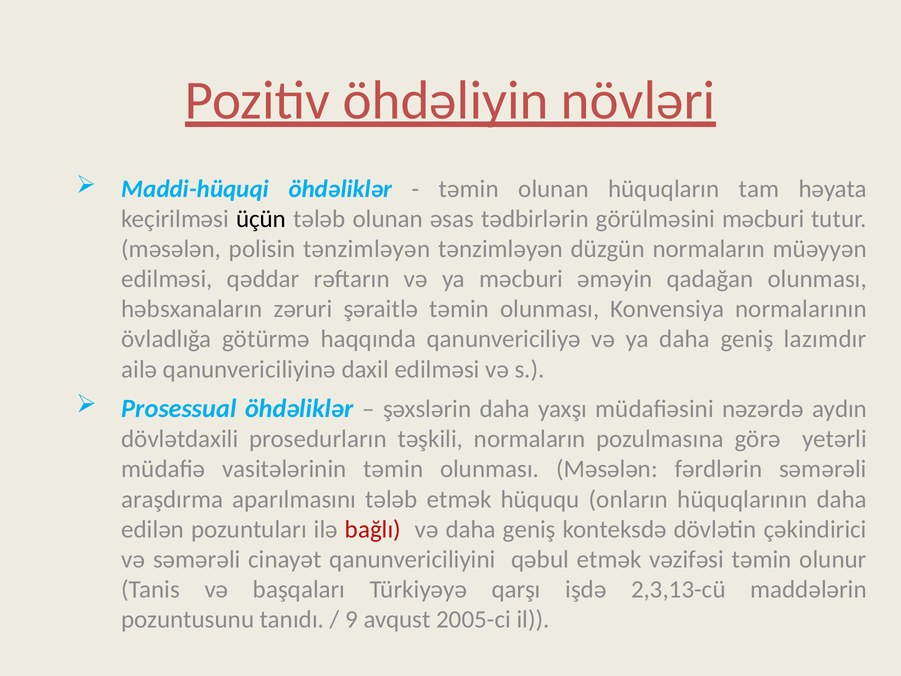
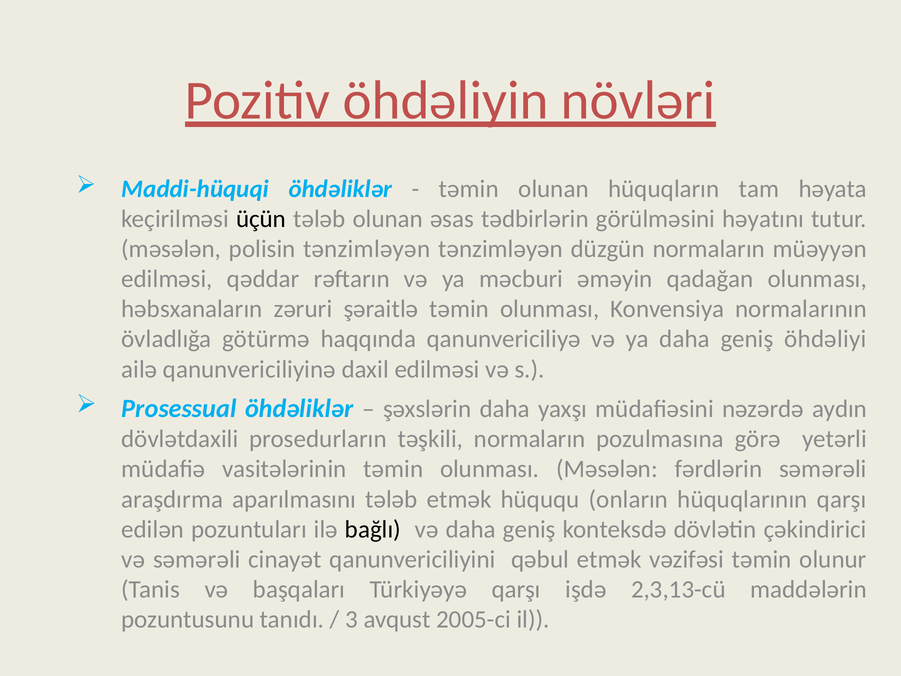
görülməsini məcburi: məcburi -> həyatını (763, 219)
lazımdır: lazımdır -> öhdəliyi (825, 339)
hüquqlarının daha: daha -> qarşı (842, 499)
bağlı colour: red -> black (373, 529)
9: 9 -> 3 (351, 619)
